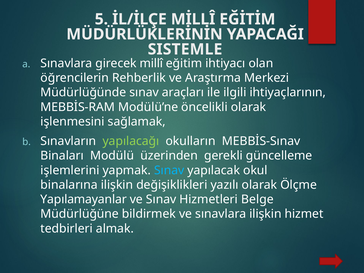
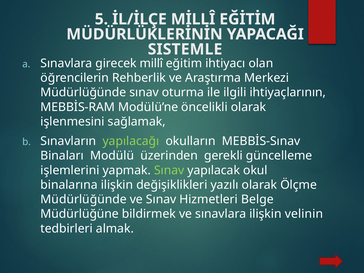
araçları: araçları -> oturma (183, 92)
Sınav colour: light blue -> light green (169, 170)
Yapılamayanlar: Yapılamayanlar -> Müdürlüğünde (84, 199)
hizmet: hizmet -> velinin (304, 214)
